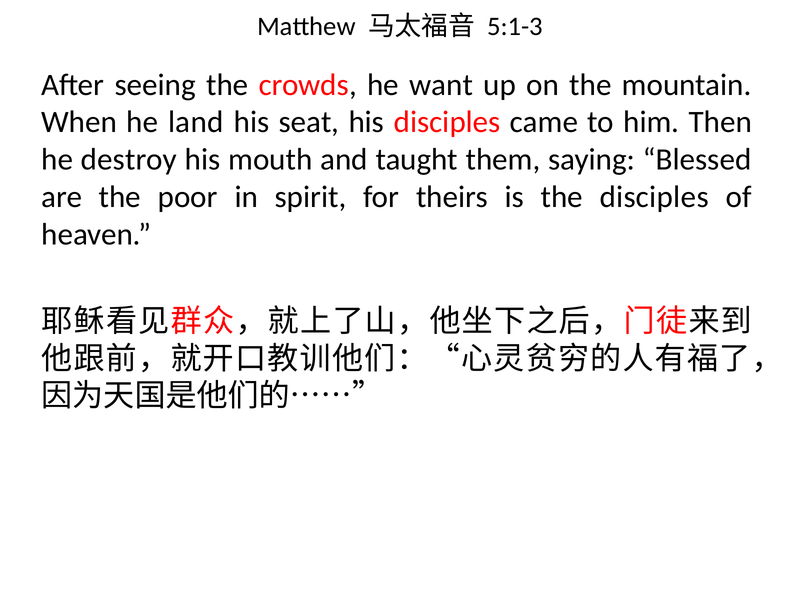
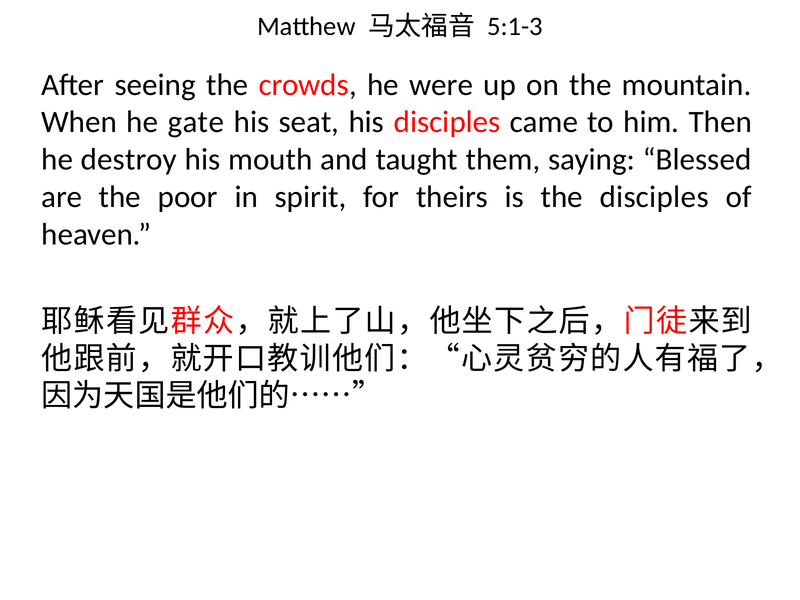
want: want -> were (441, 85)
land: land -> gate (196, 122)
